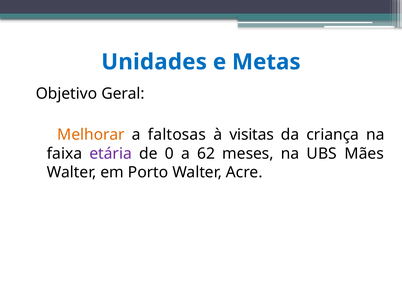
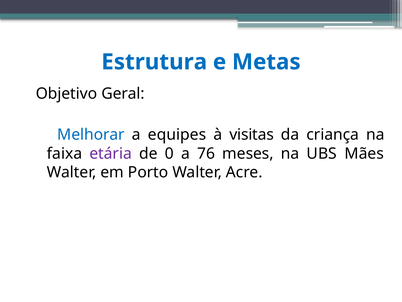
Unidades: Unidades -> Estrutura (154, 62)
Melhorar colour: orange -> blue (91, 134)
faltosas: faltosas -> equipes (177, 134)
62: 62 -> 76 (206, 153)
